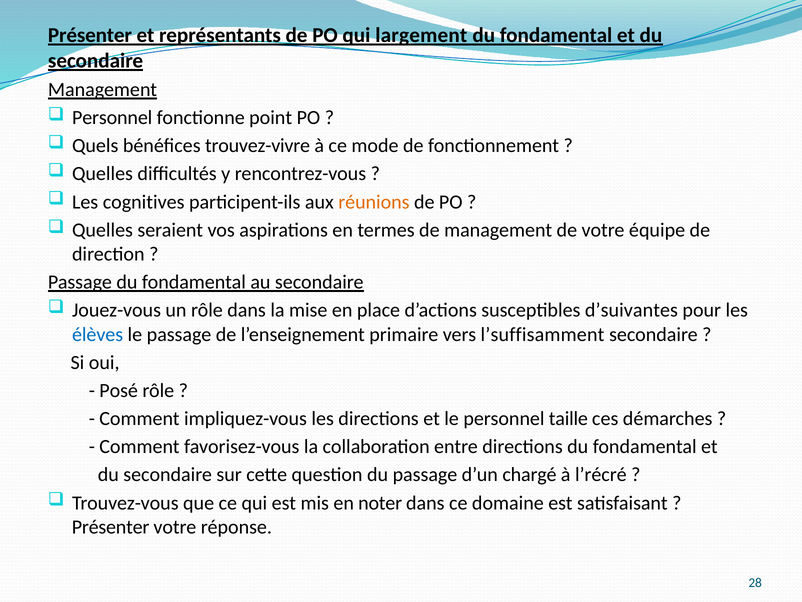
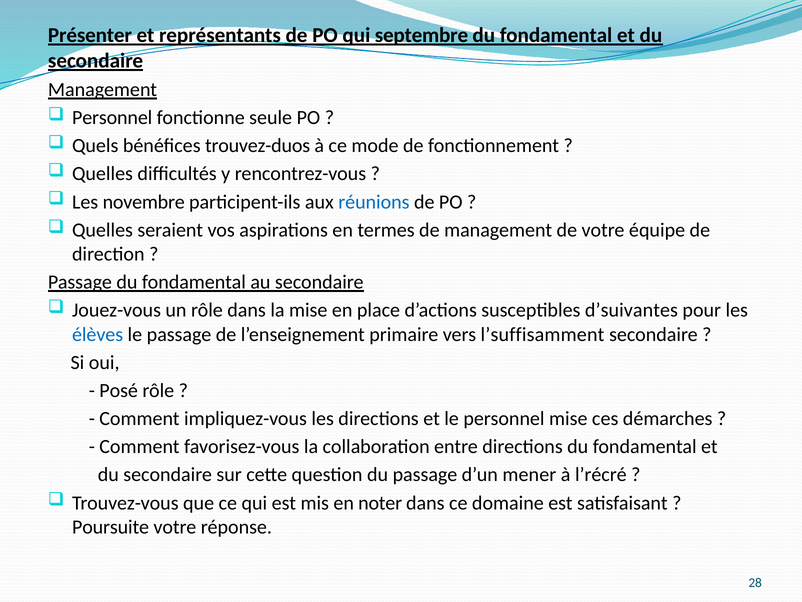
largement: largement -> septembre (421, 35)
point: point -> seule (271, 118)
trouvez-vivre: trouvez-vivre -> trouvez-duos (258, 146)
cognitives: cognitives -> novembre (144, 202)
réunions colour: orange -> blue (374, 202)
personnel taille: taille -> mise (568, 418)
chargé: chargé -> mener (529, 474)
Présenter: Présenter -> Poursuite (111, 527)
